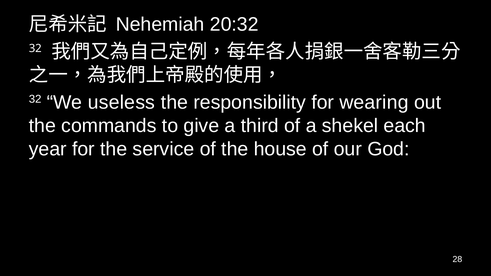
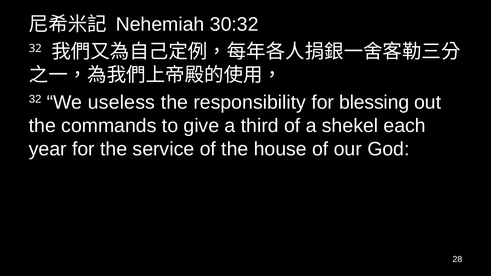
20:32: 20:32 -> 30:32 (234, 24)
wearing: wearing -> blessing (374, 102)
